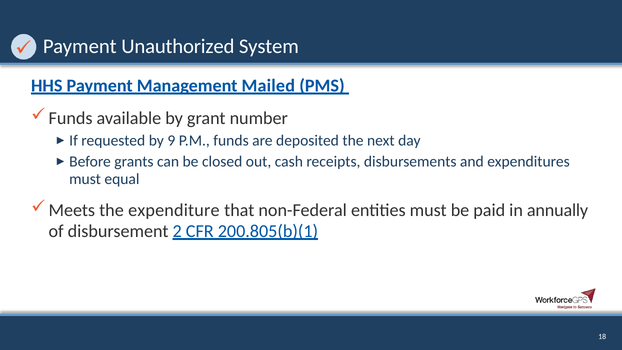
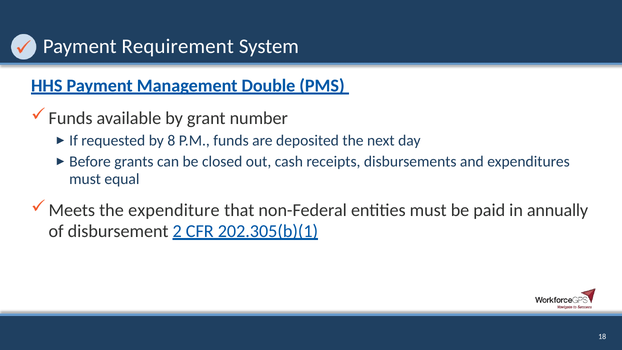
Unauthorized: Unauthorized -> Requirement (178, 46)
Mailed: Mailed -> Double (268, 86)
9: 9 -> 8 (171, 140)
200.805(b)(1: 200.805(b)(1 -> 202.305(b)(1 (268, 231)
